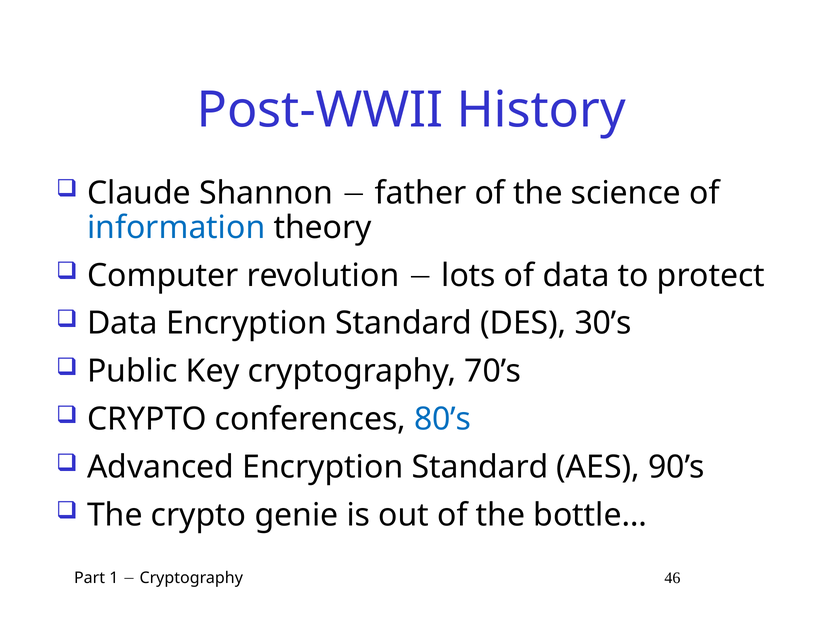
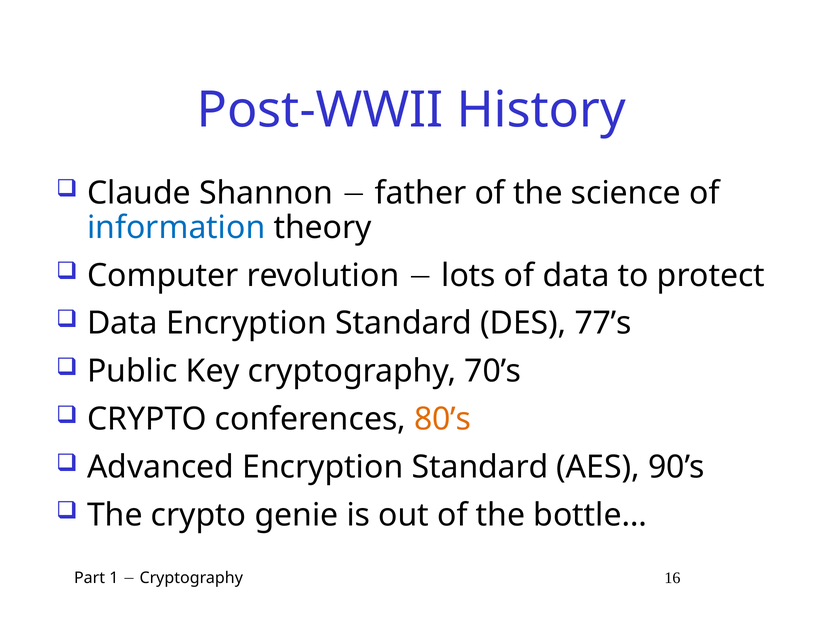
30’s: 30’s -> 77’s (603, 323)
80’s colour: blue -> orange (443, 419)
46: 46 -> 16 (672, 577)
